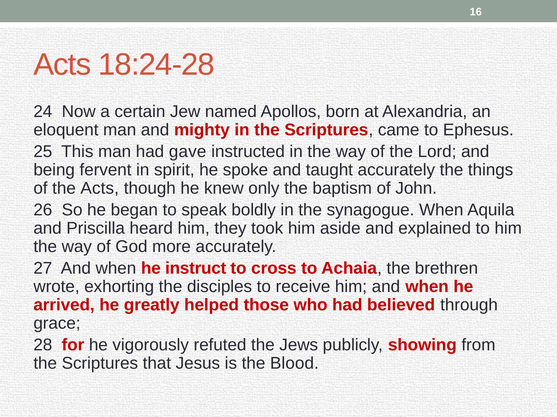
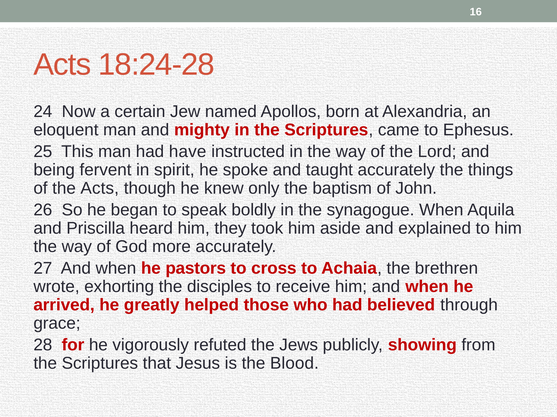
gave: gave -> have (188, 152)
instruct: instruct -> pastors (196, 269)
